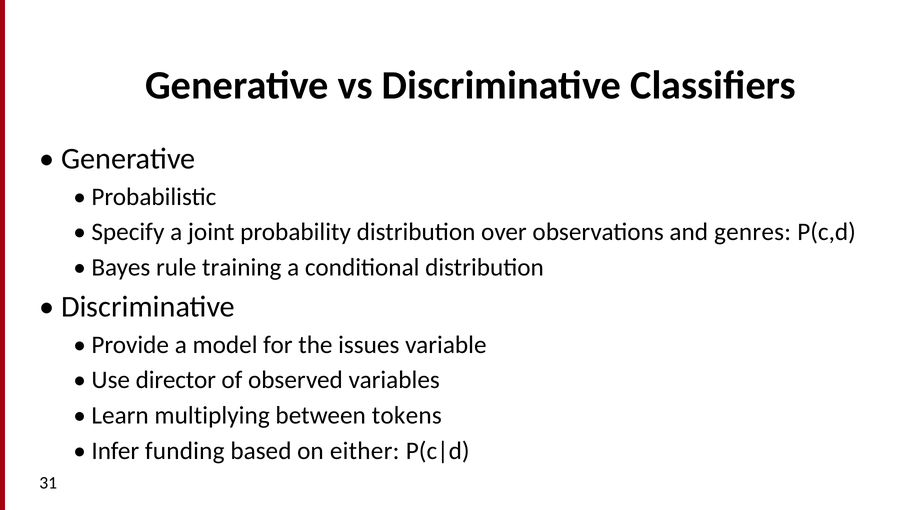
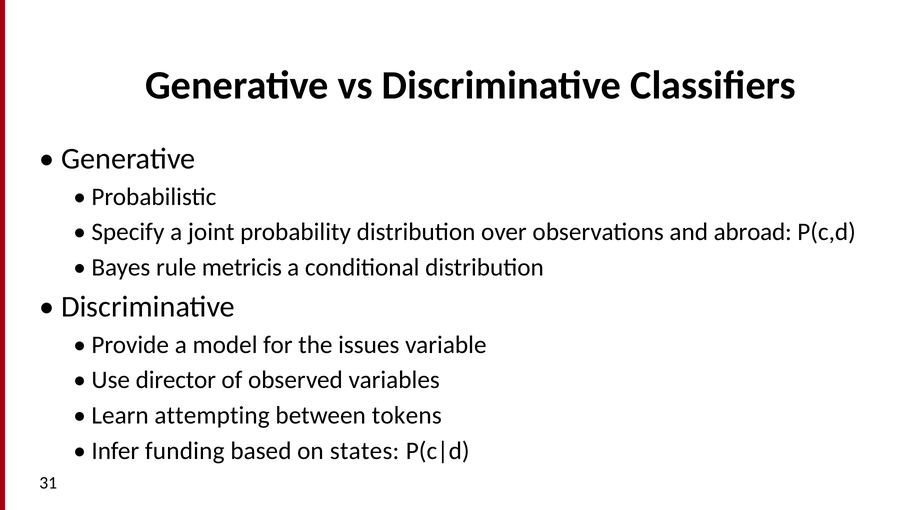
genres: genres -> abroad (753, 232)
training: training -> metricis (242, 267)
multiplying: multiplying -> attempting (212, 416)
either: either -> states (365, 451)
